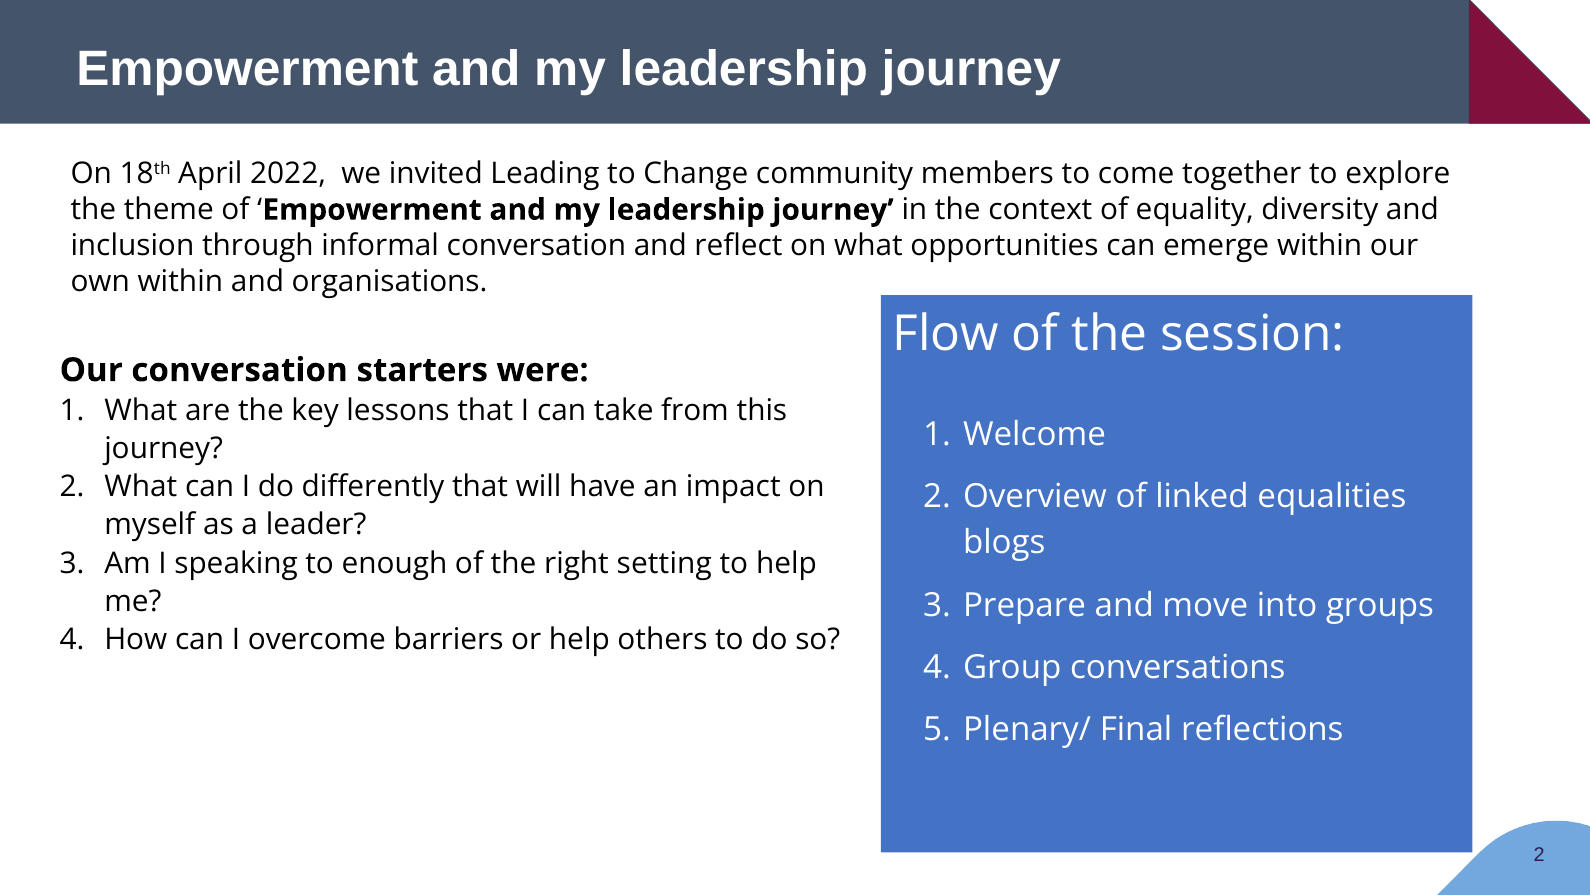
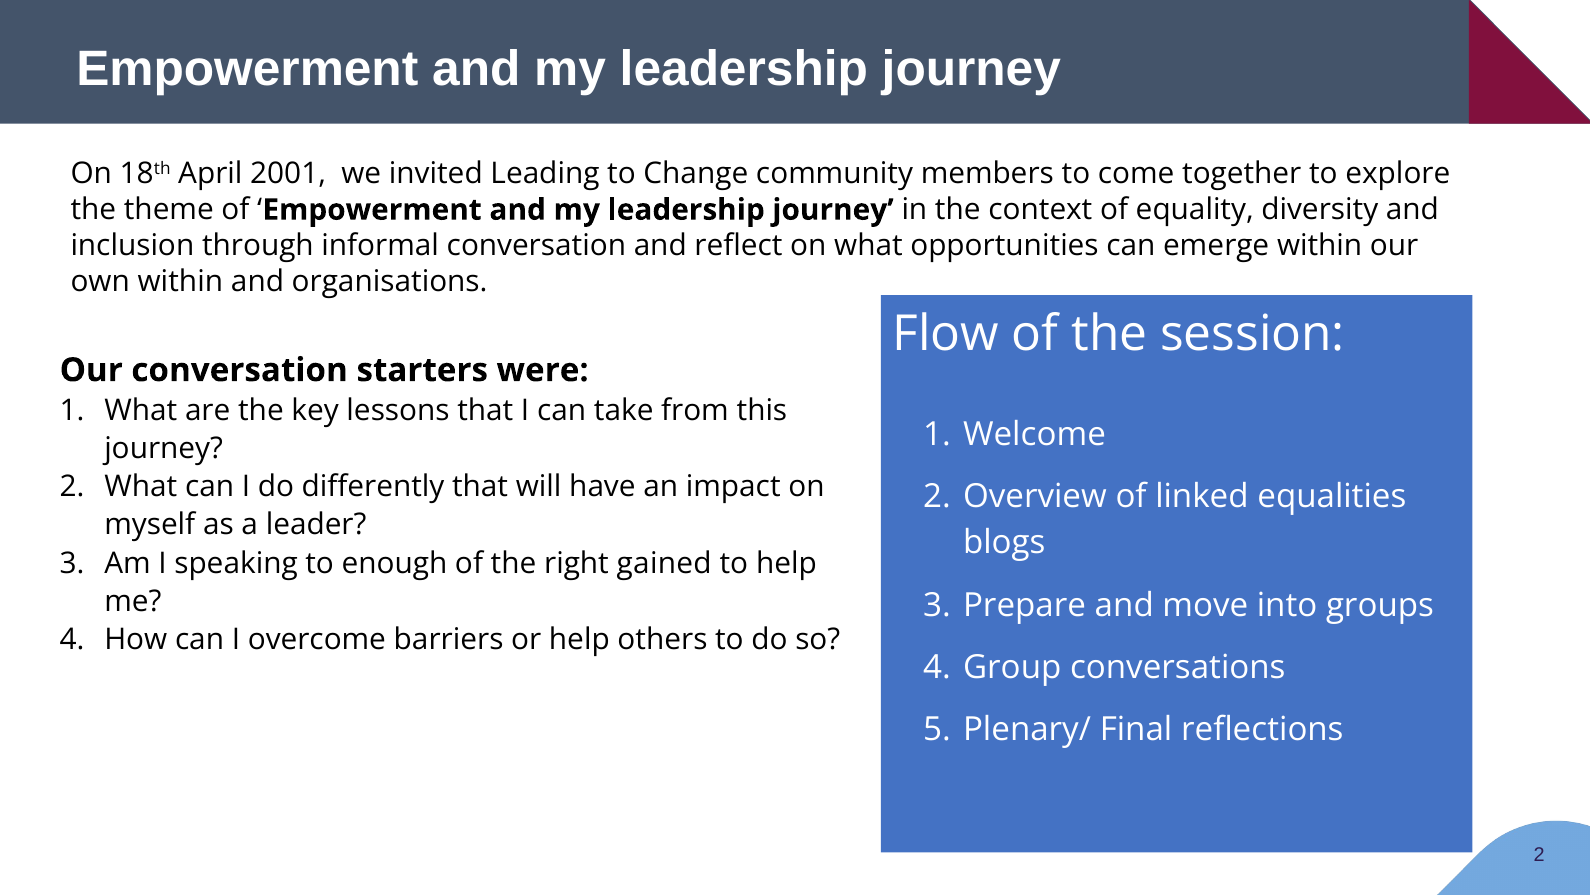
2022: 2022 -> 2001 (288, 174)
setting: setting -> gained (664, 563)
